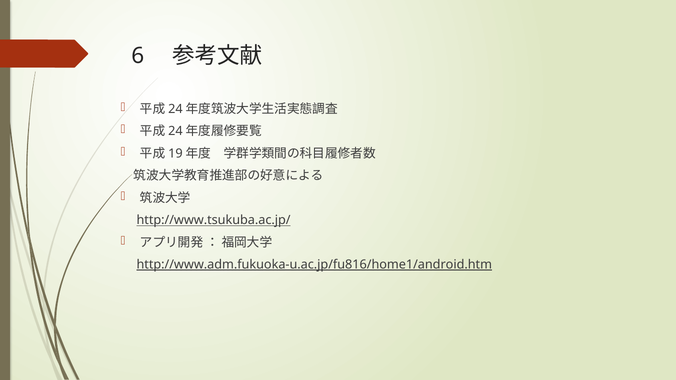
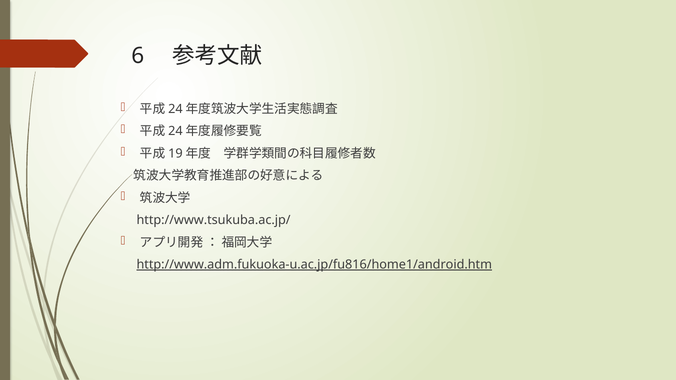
http://www.tsukuba.ac.jp/ underline: present -> none (214, 220)
